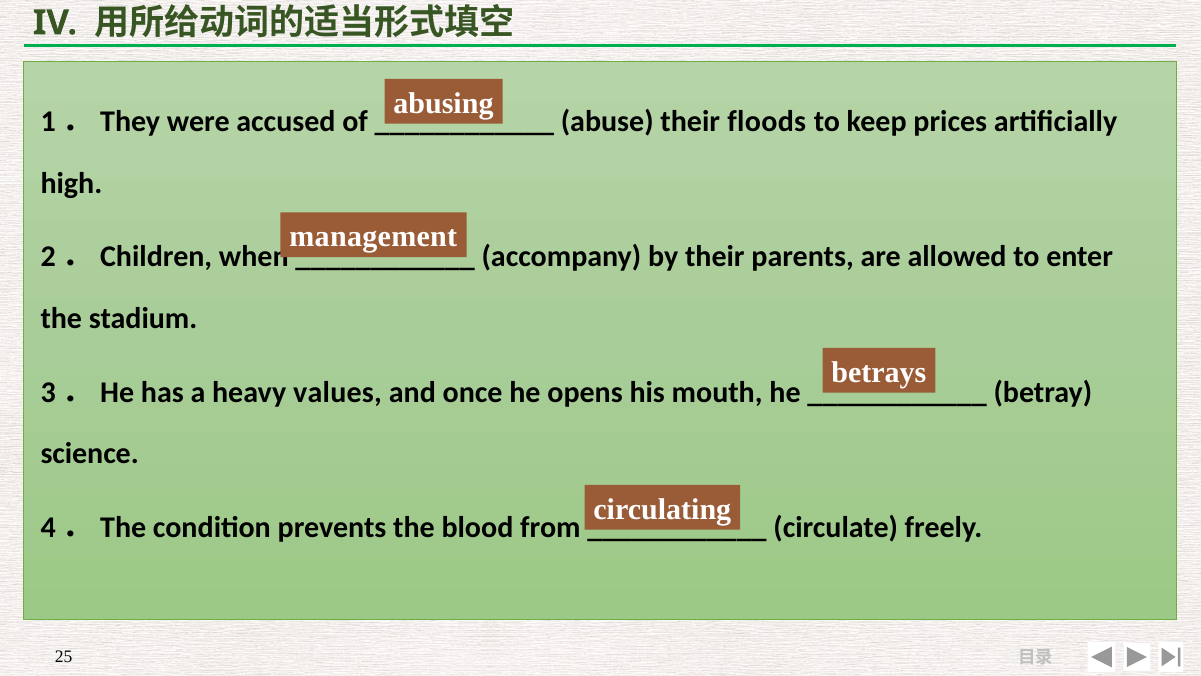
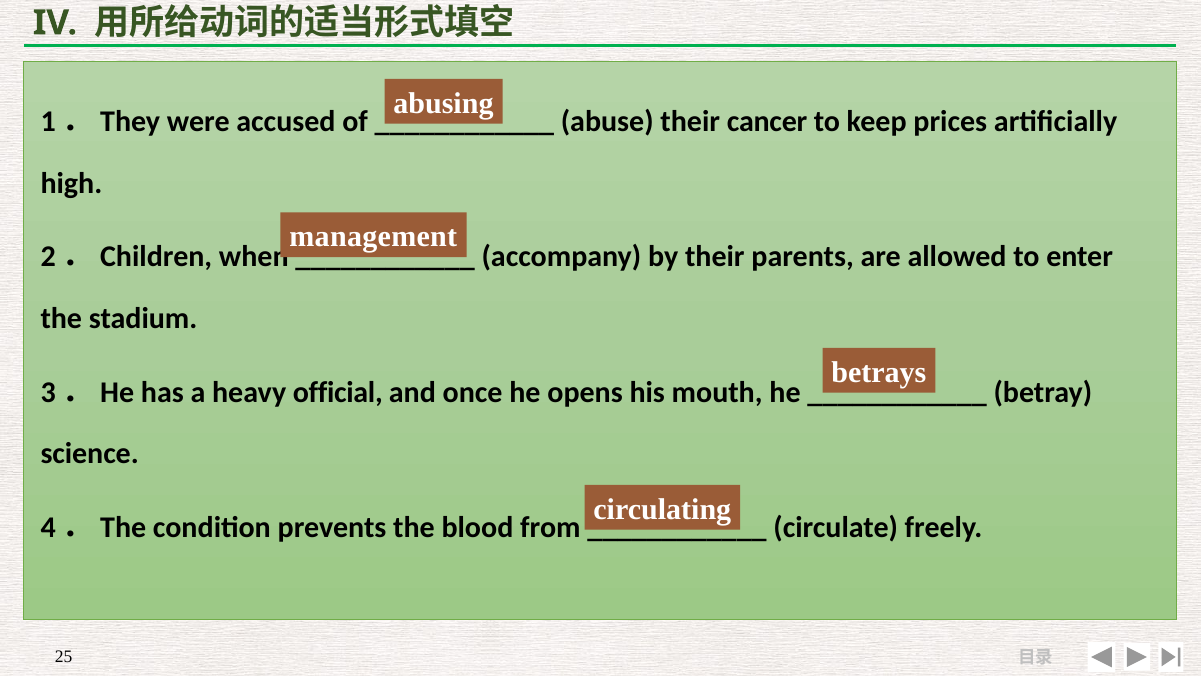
floods: floods -> cancer (767, 122)
values: values -> official (338, 392)
